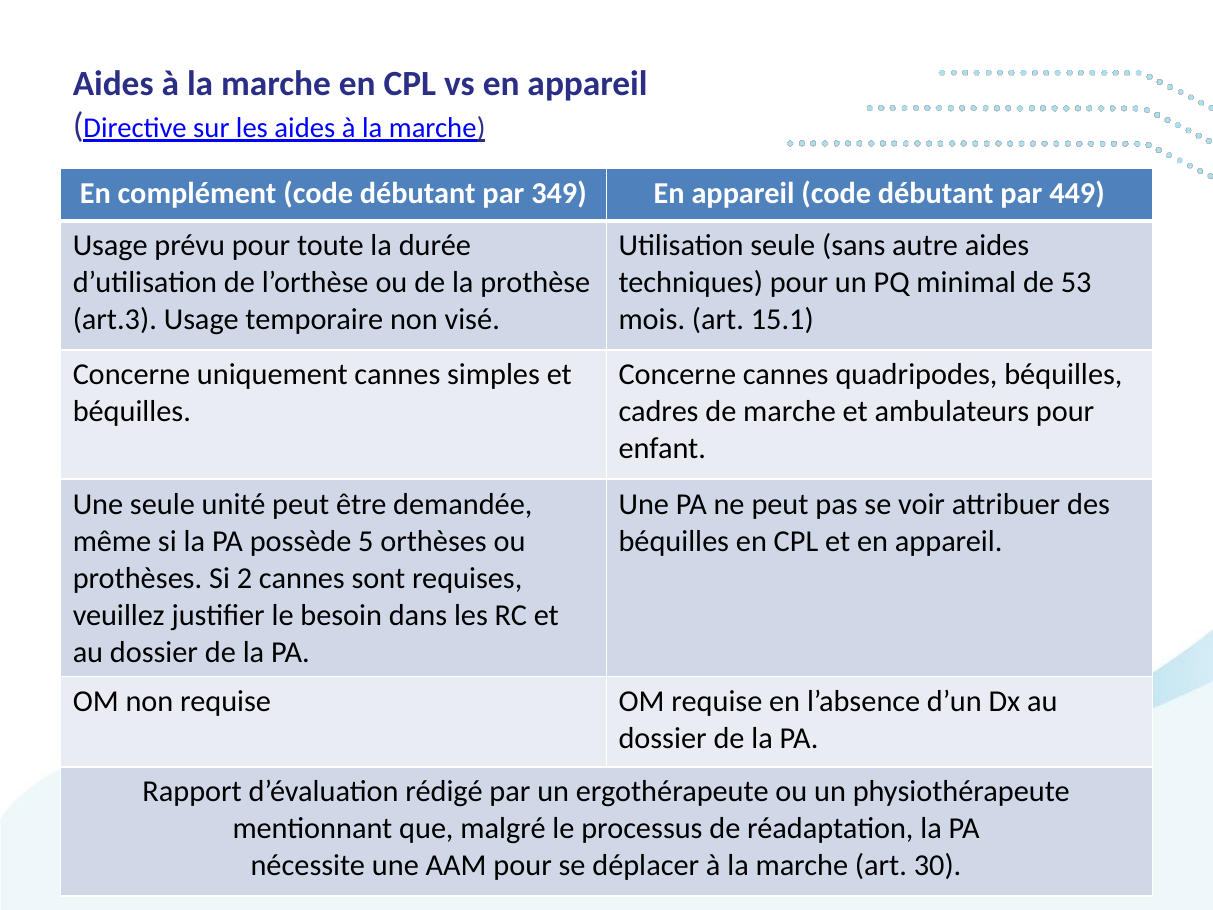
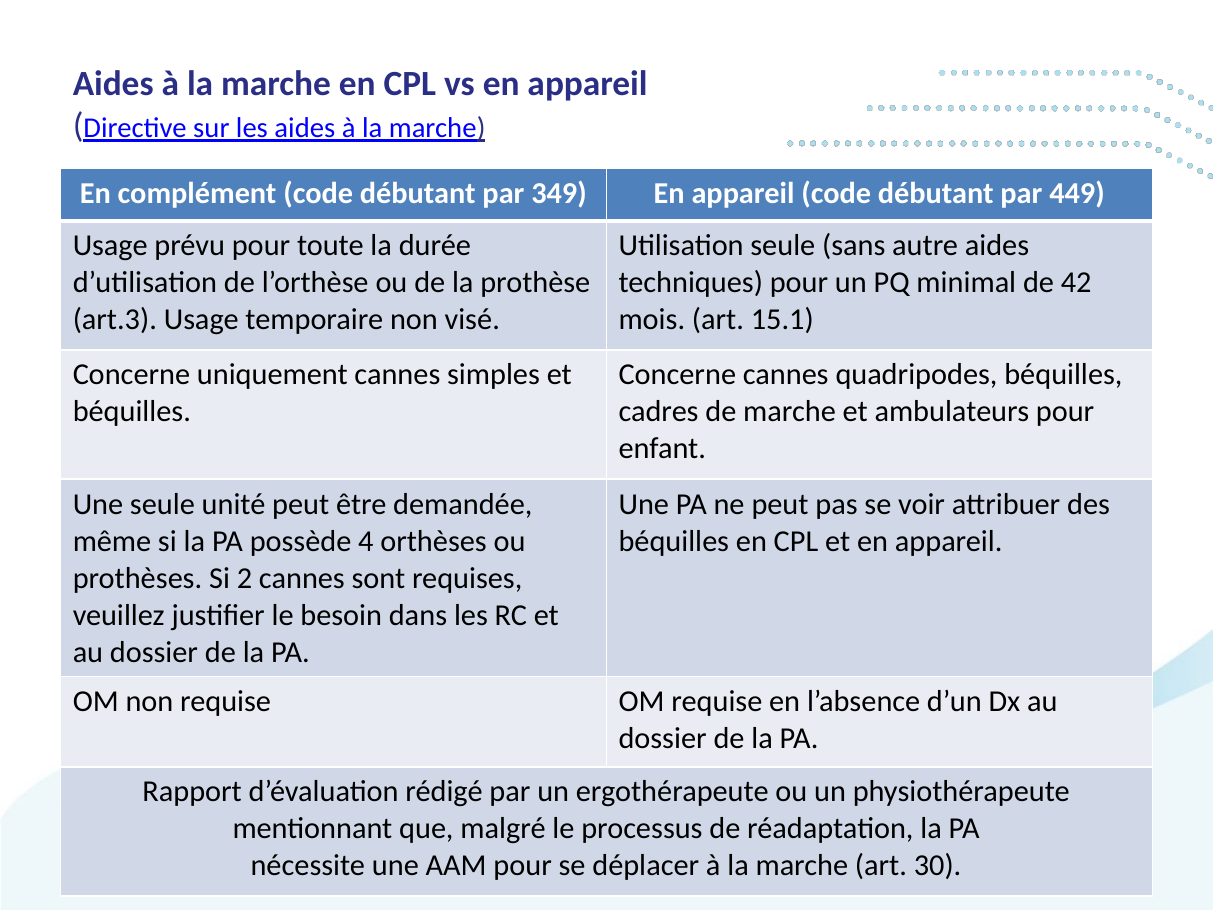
53: 53 -> 42 (1076, 283)
5: 5 -> 4 (366, 541)
